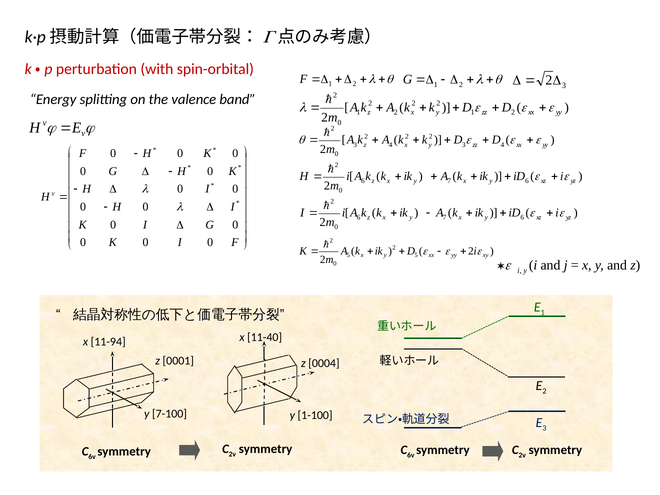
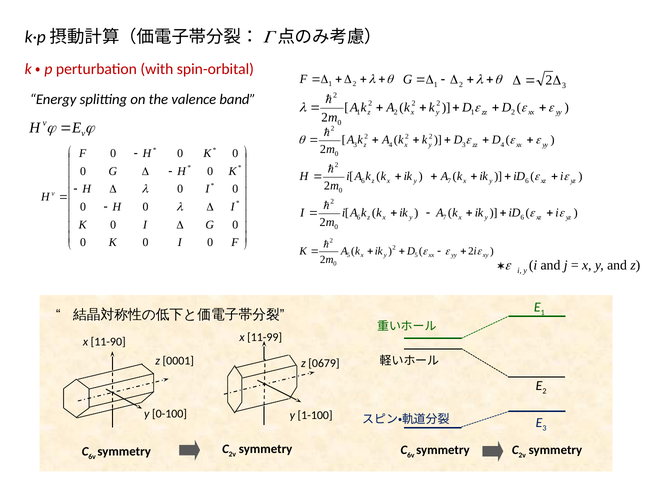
11-40: 11-40 -> 11-99 (265, 337)
11-94: 11-94 -> 11-90 (108, 342)
0004: 0004 -> 0679 (324, 363)
7-100: 7-100 -> 0-100 (170, 414)
